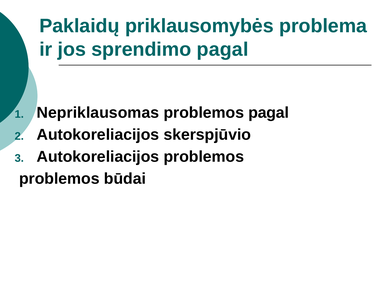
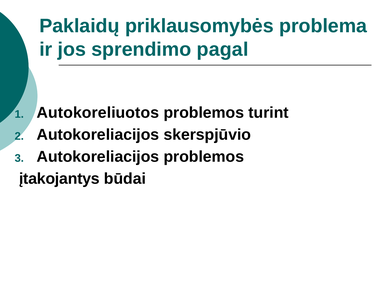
Nepriklausomas: Nepriklausomas -> Autokoreliuotos (98, 113)
problemos pagal: pagal -> turint (269, 113)
problemos: problemos -> įtakojantys (59, 179)
